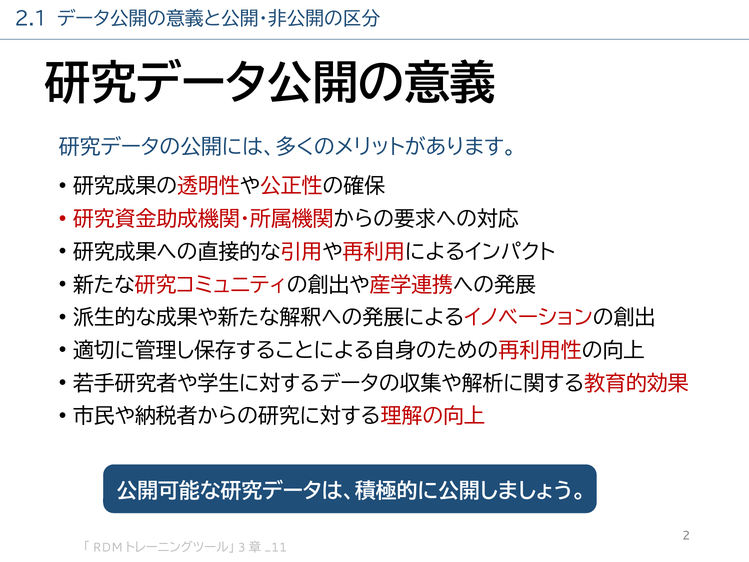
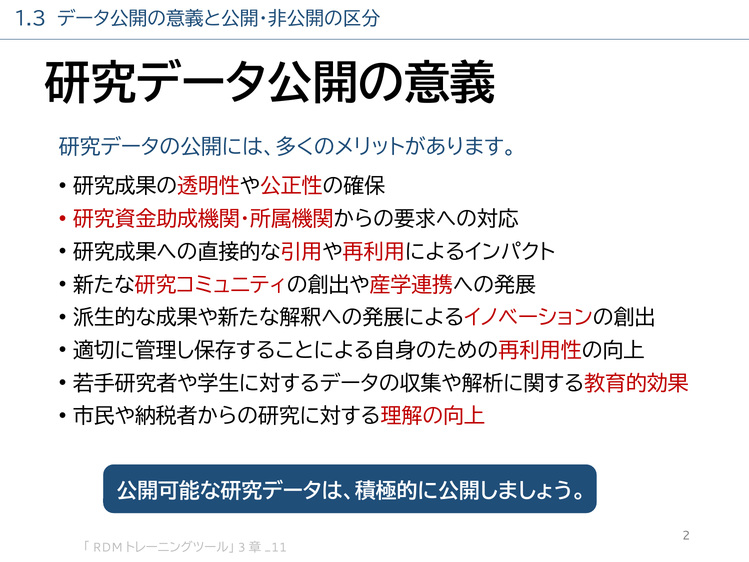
2.1: 2.1 -> 1.3 (30, 19)
